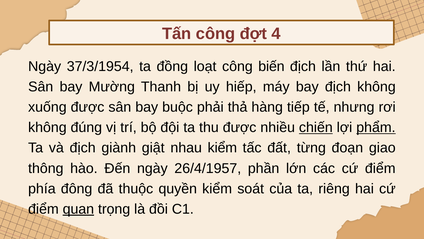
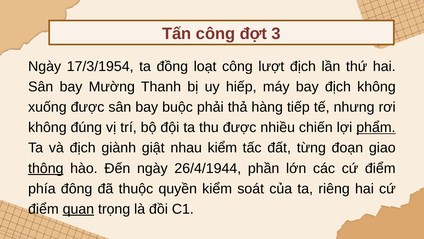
4: 4 -> 3 (276, 33)
37/3/1954: 37/3/1954 -> 17/3/1954 (100, 66)
biến: biến -> lượt (271, 66)
chiến underline: present -> none (316, 127)
thông underline: none -> present (46, 168)
26/4/1957: 26/4/1957 -> 26/4/1944 (208, 168)
